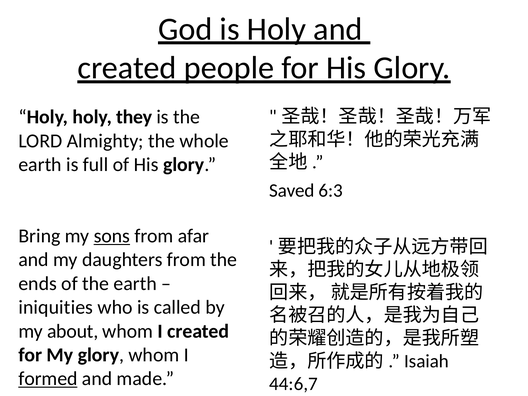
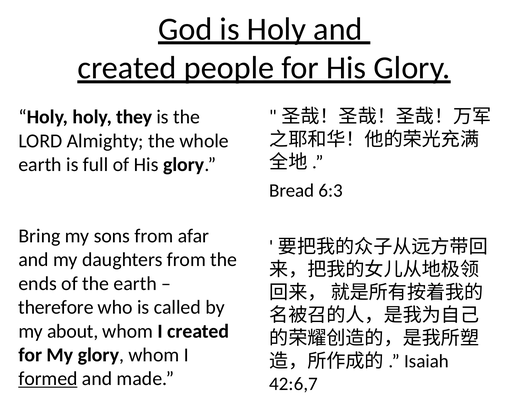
Saved: Saved -> Bread (292, 190)
sons underline: present -> none (112, 236)
iniquities: iniquities -> therefore (56, 307)
44:6,7: 44:6,7 -> 42:6,7 (294, 384)
